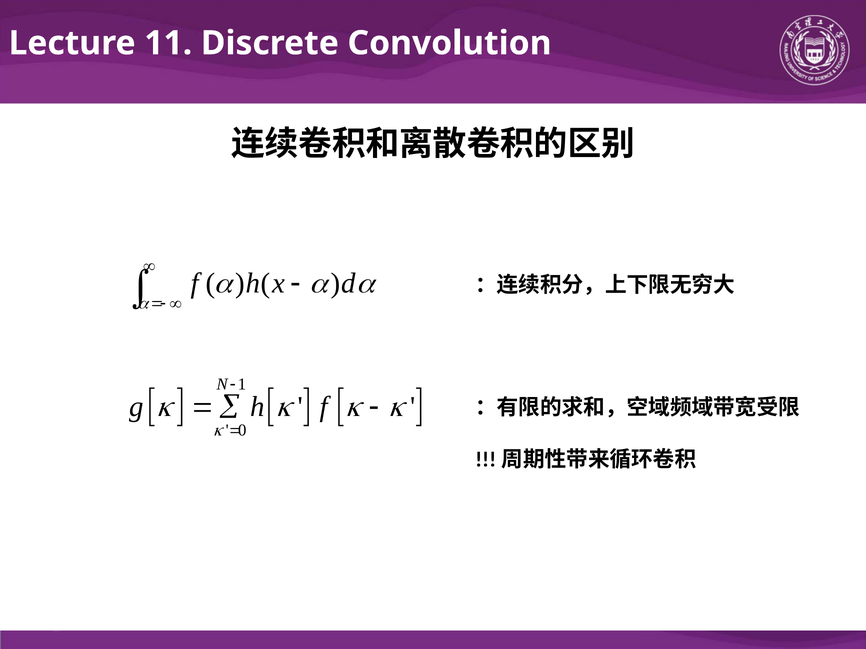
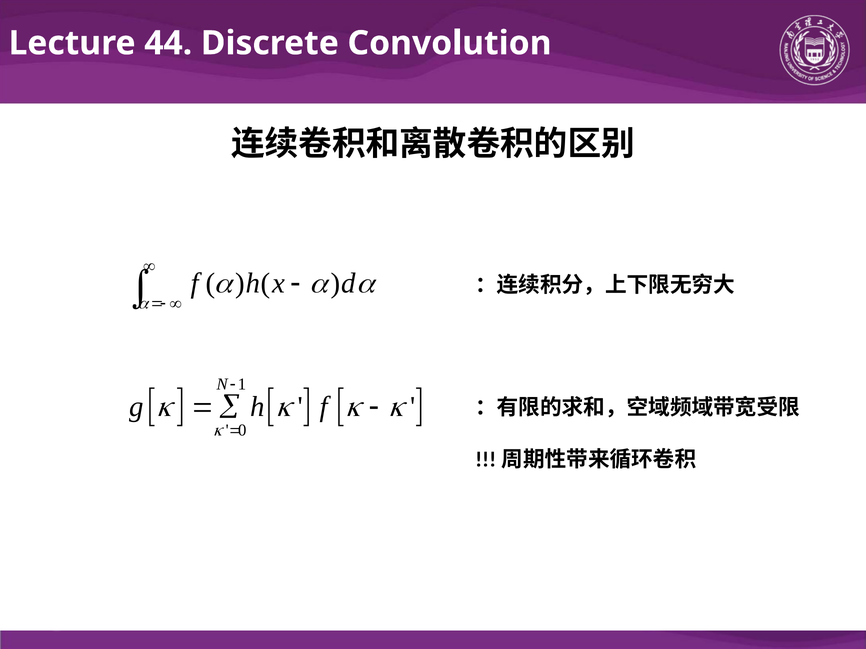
11: 11 -> 44 (168, 43)
